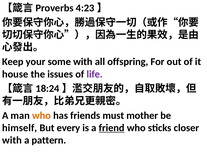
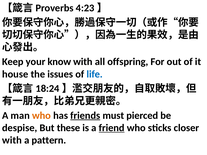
some: some -> know (59, 62)
life colour: purple -> blue (95, 74)
friends underline: none -> present (85, 116)
mother: mother -> pierced (142, 116)
himself: himself -> despise (20, 128)
every: every -> these (68, 128)
